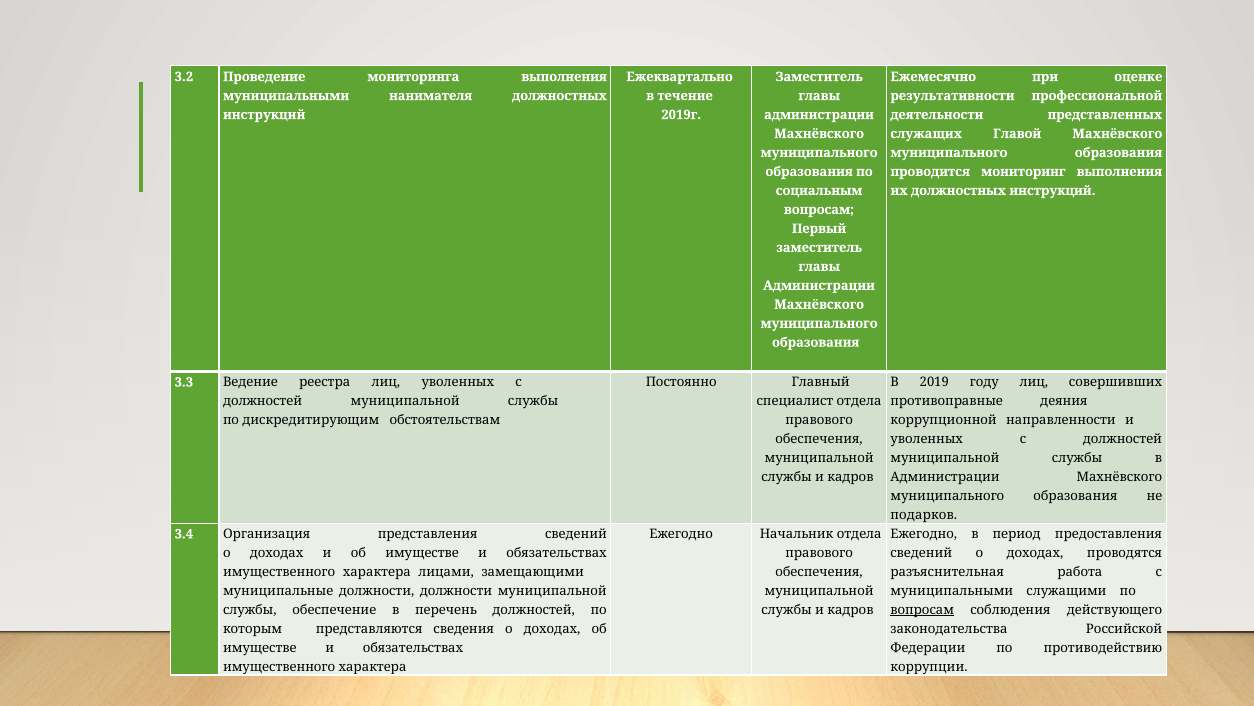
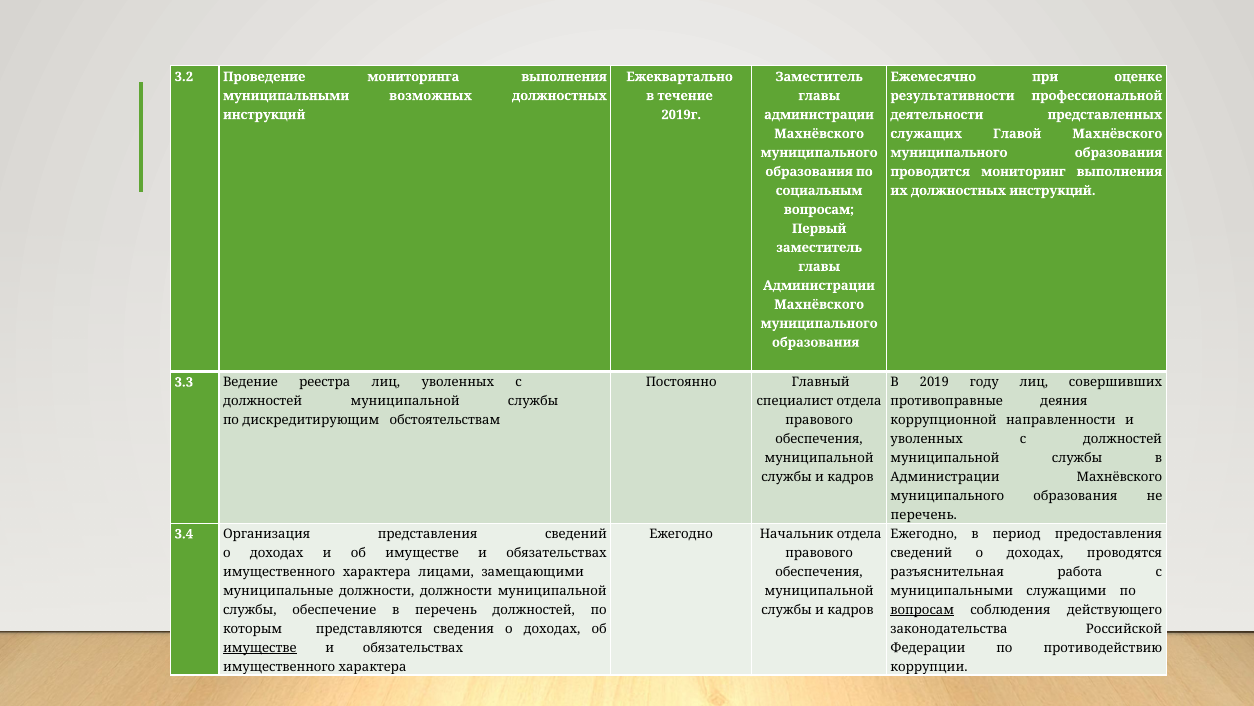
нанимателя: нанимателя -> возможных (431, 96)
подарков: подарков -> перечень (924, 515)
имуществе underline: none -> present (260, 647)
